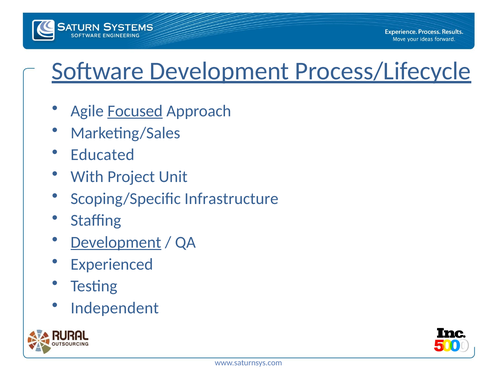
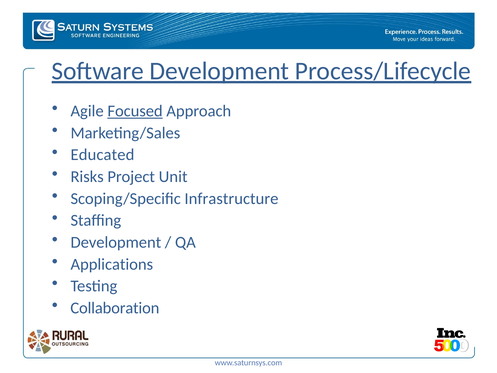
With: With -> Risks (87, 177)
Development underline: present -> none (116, 242)
Experienced: Experienced -> Applications (112, 264)
Independent: Independent -> Collaboration (115, 308)
